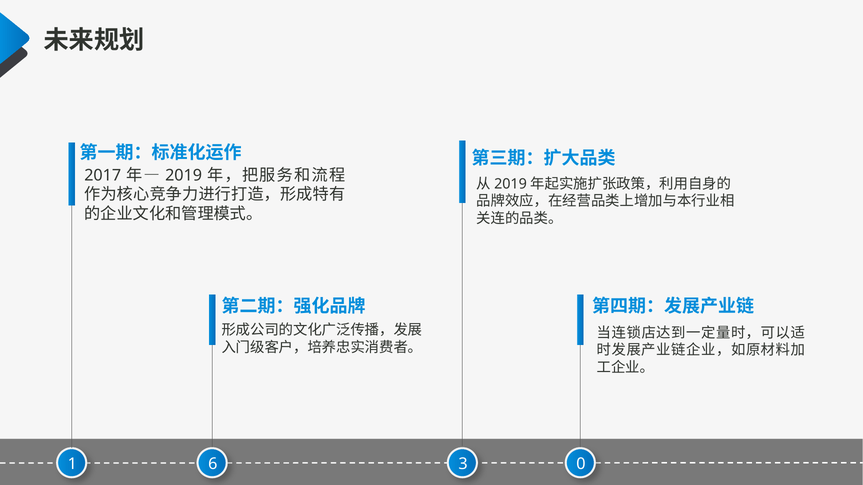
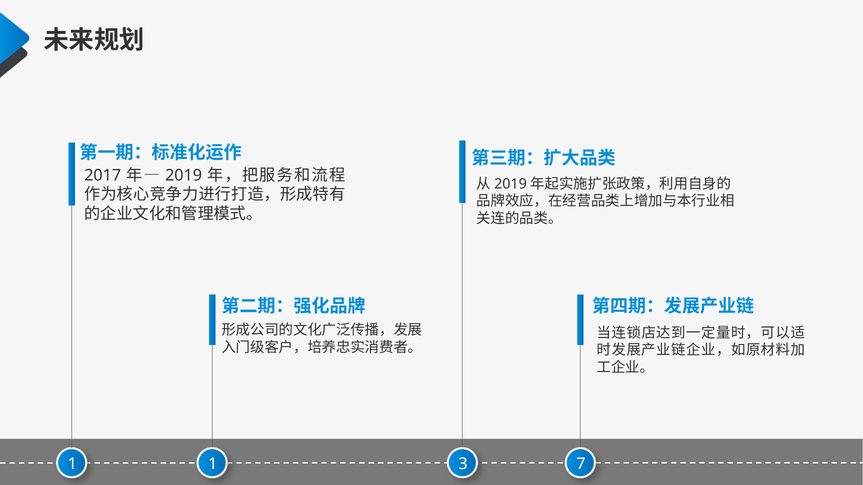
1 6: 6 -> 1 (213, 464)
0: 0 -> 7 (581, 464)
